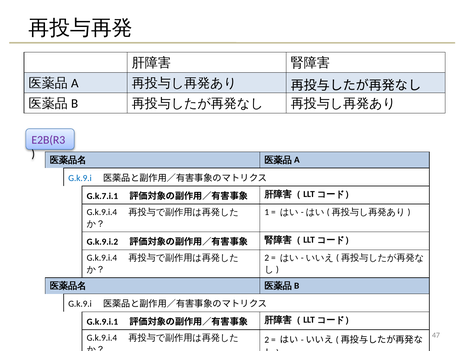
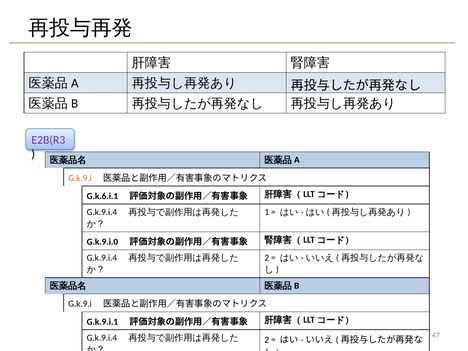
G.k.9.i colour: blue -> orange (80, 178)
G.k.7.i.1: G.k.7.i.1 -> G.k.6.i.1 (102, 196)
G.k.9.i.2: G.k.9.i.2 -> G.k.9.i.0 (102, 242)
